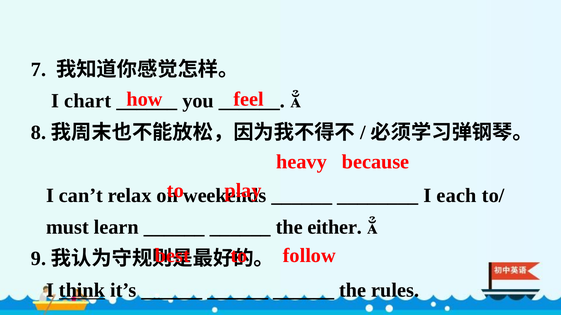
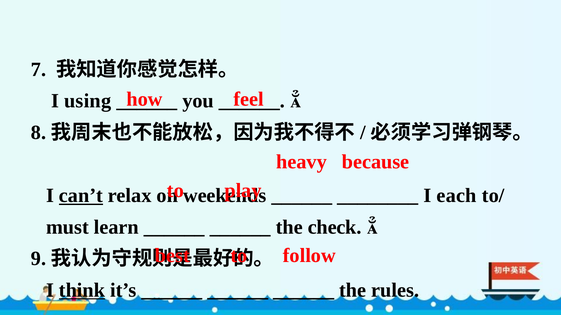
chart: chart -> using (88, 101)
can’t underline: none -> present (81, 196)
either: either -> check (335, 227)
